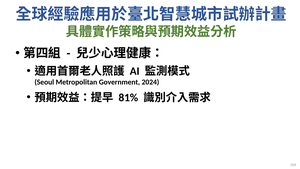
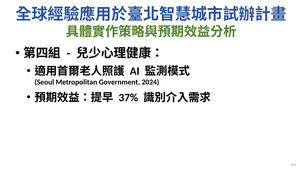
81%: 81% -> 37% (128, 97)
